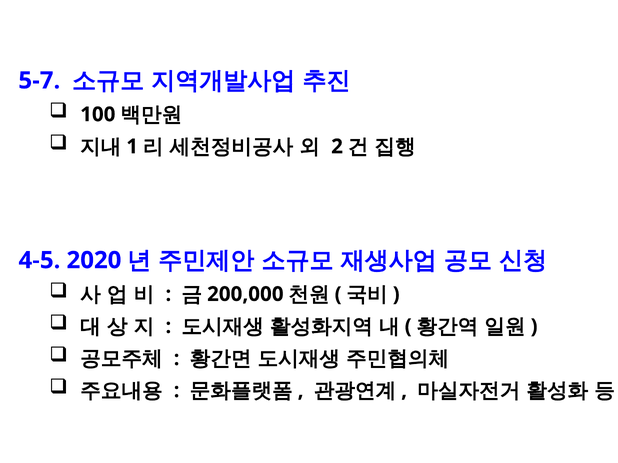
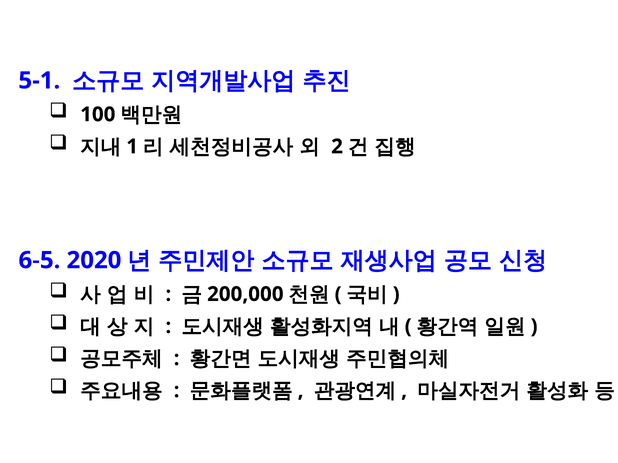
5-7: 5-7 -> 5-1 (39, 81)
4-5: 4-5 -> 6-5 (39, 261)
